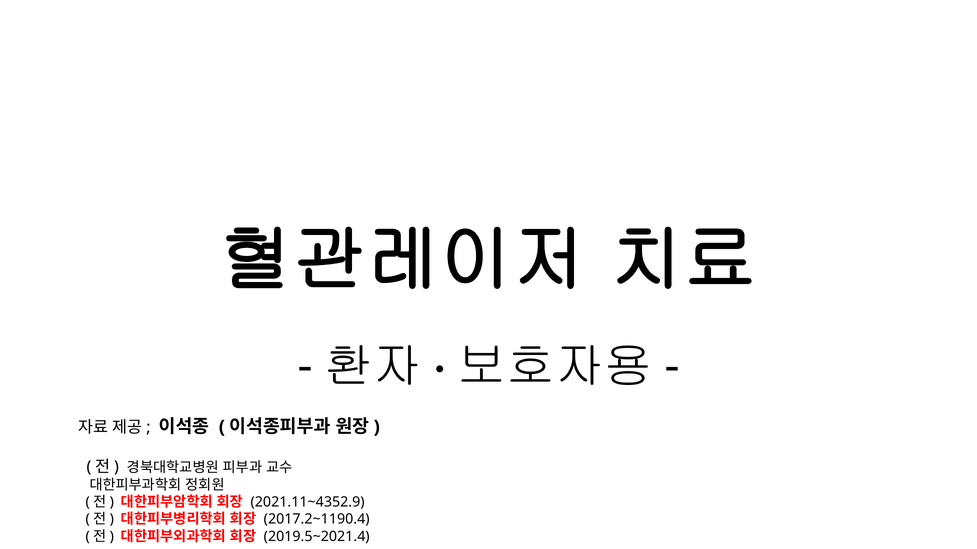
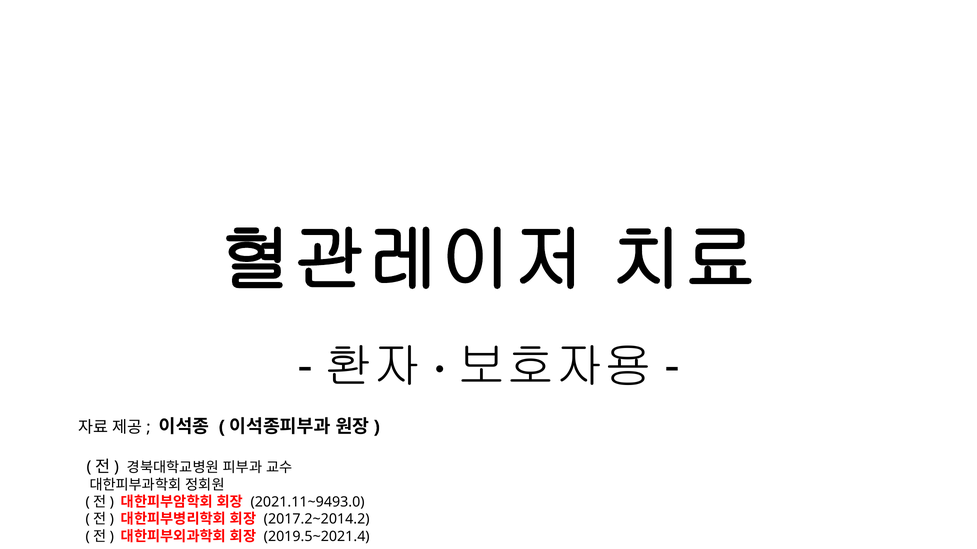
2021.11~4352.9: 2021.11~4352.9 -> 2021.11~9493.0 (308, 503)
2017.2~1190.4: 2017.2~1190.4 -> 2017.2~2014.2 (317, 520)
